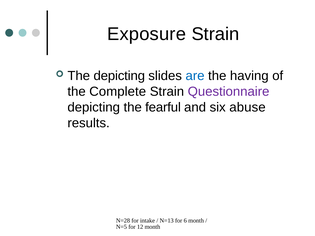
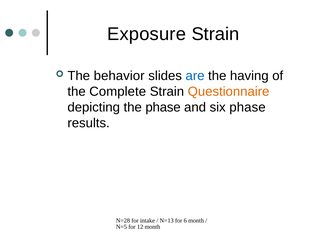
The depicting: depicting -> behavior (119, 76)
Questionnaire colour: purple -> orange (229, 92)
the fearful: fearful -> phase (163, 107)
six abuse: abuse -> phase (247, 107)
